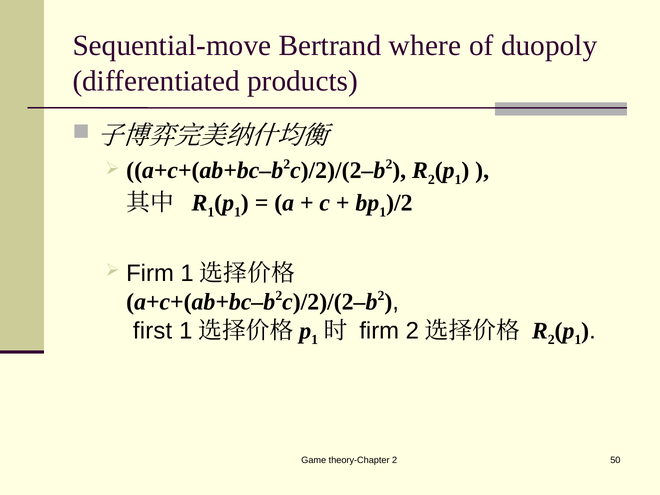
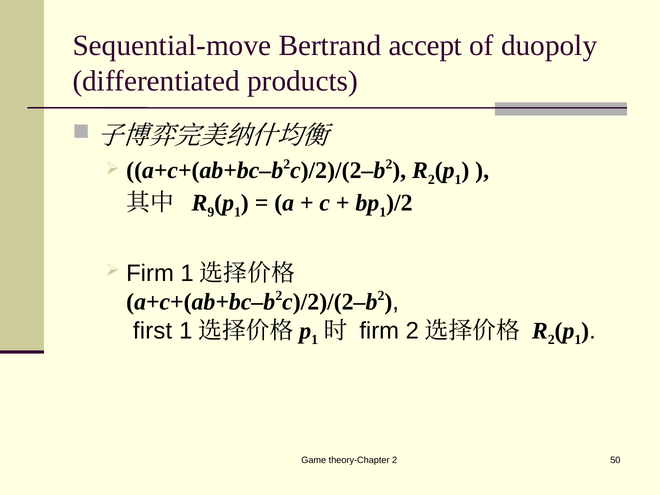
where: where -> accept (425, 46)
1: 1 -> 9 (211, 212)
